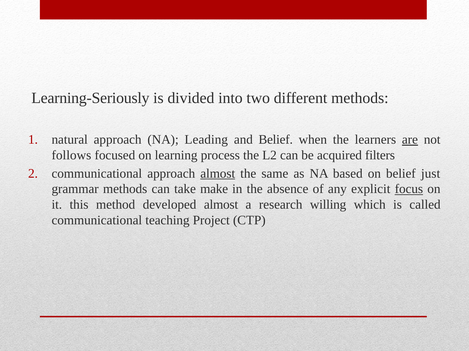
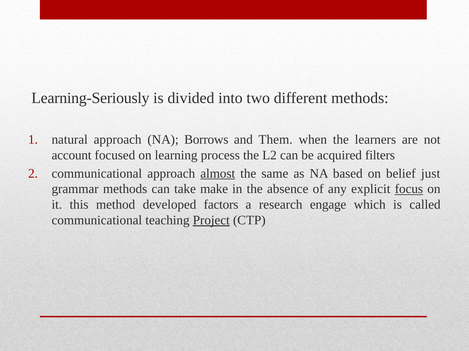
Leading: Leading -> Borrows (206, 140)
and Belief: Belief -> Them (276, 140)
are underline: present -> none (410, 140)
follows: follows -> account (72, 155)
developed almost: almost -> factors (221, 205)
willing: willing -> engage (328, 205)
Project underline: none -> present (211, 221)
